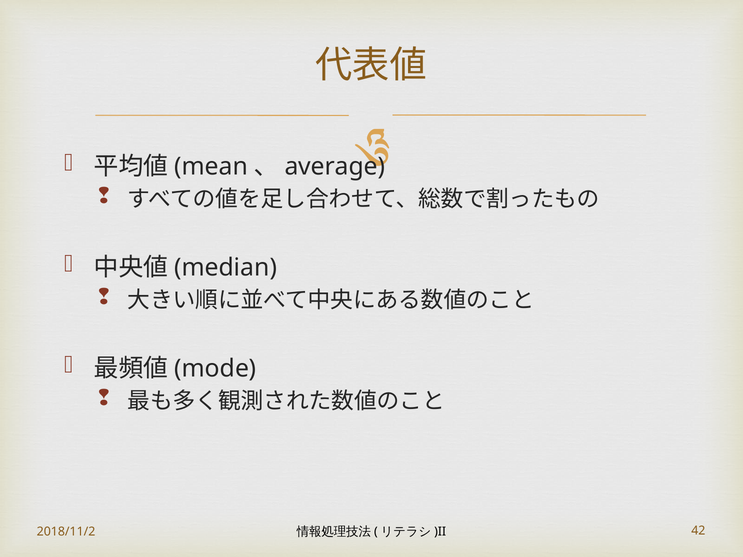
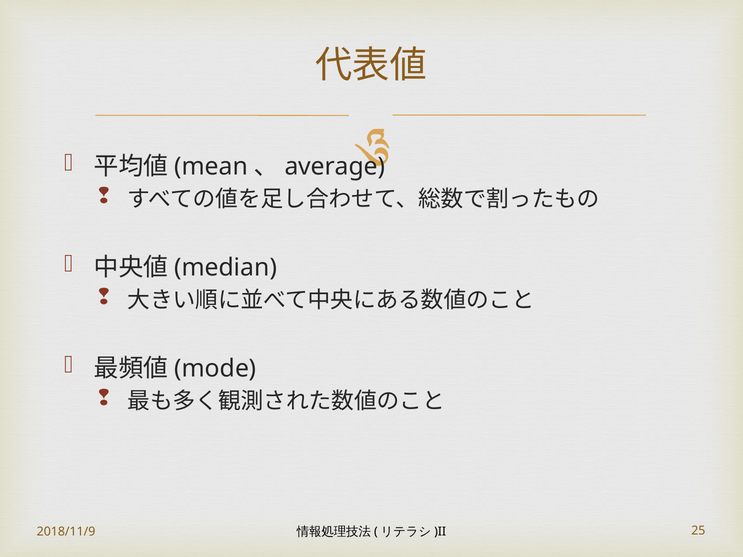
2018/11/2: 2018/11/2 -> 2018/11/9 (66, 532)
42: 42 -> 25 (698, 531)
